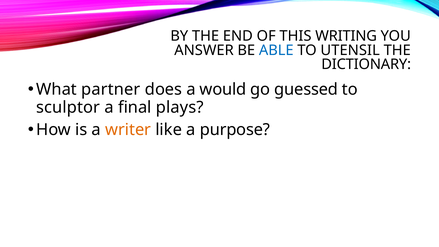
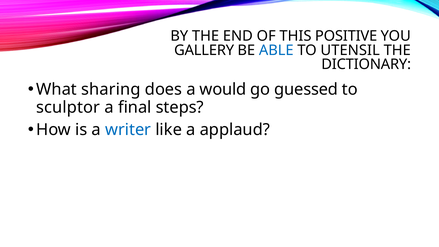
WRITING: WRITING -> POSITIVE (346, 36)
ANSWER: ANSWER -> GALLERY (204, 50)
partner: partner -> sharing (111, 89)
plays: plays -> steps (180, 107)
writer colour: orange -> blue (128, 130)
purpose: purpose -> applaud (235, 130)
